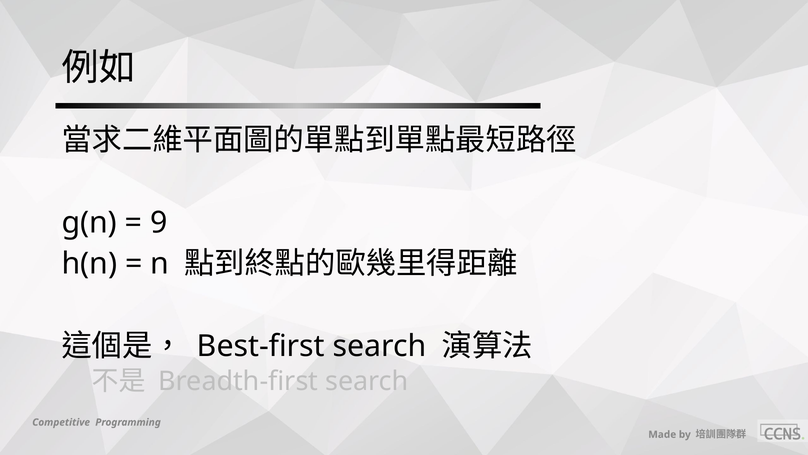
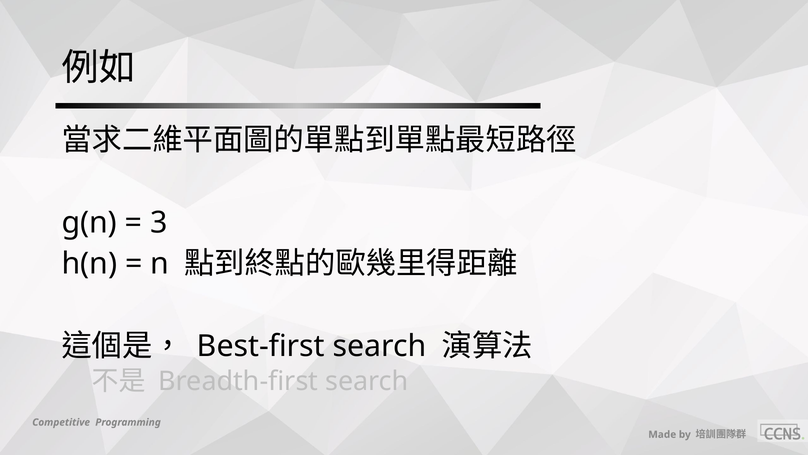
9: 9 -> 3 (159, 222)
